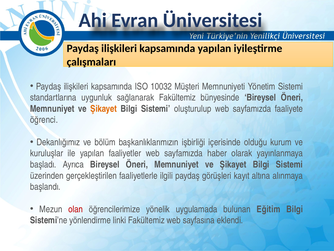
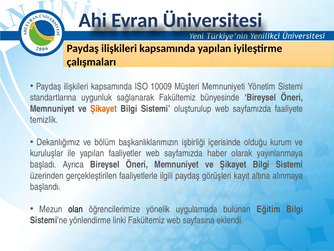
10032: 10032 -> 10009 (161, 86)
öğrenci: öğrenci -> temizlik (44, 120)
olan colour: red -> black (76, 209)
